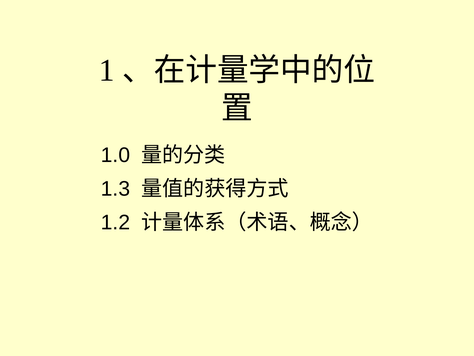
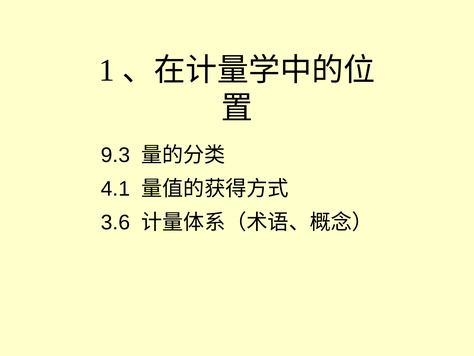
1.0: 1.0 -> 9.3 (115, 155)
1.3: 1.3 -> 4.1 (115, 189)
1.2: 1.2 -> 3.6 (115, 222)
